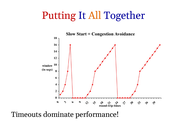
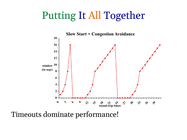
Putting colour: red -> green (59, 16)
